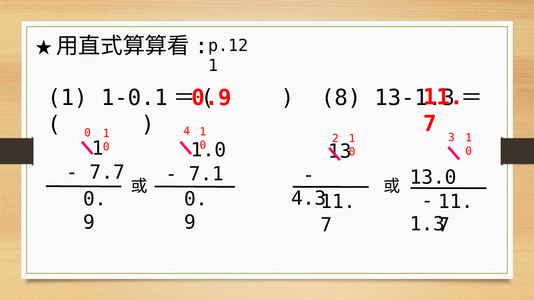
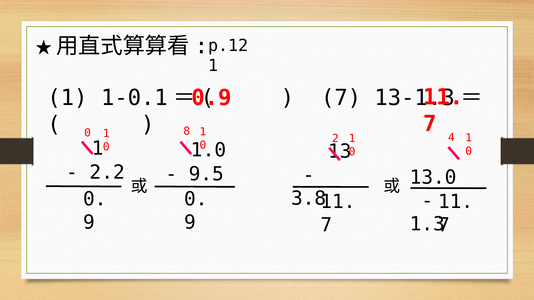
8: 8 -> 7 (341, 98)
4: 4 -> 8 (187, 131)
3: 3 -> 4 (451, 138)
7.7: 7.7 -> 2.2 (107, 173)
7.1: 7.1 -> 9.5 (206, 174)
4.3: 4.3 -> 3.8 (309, 199)
